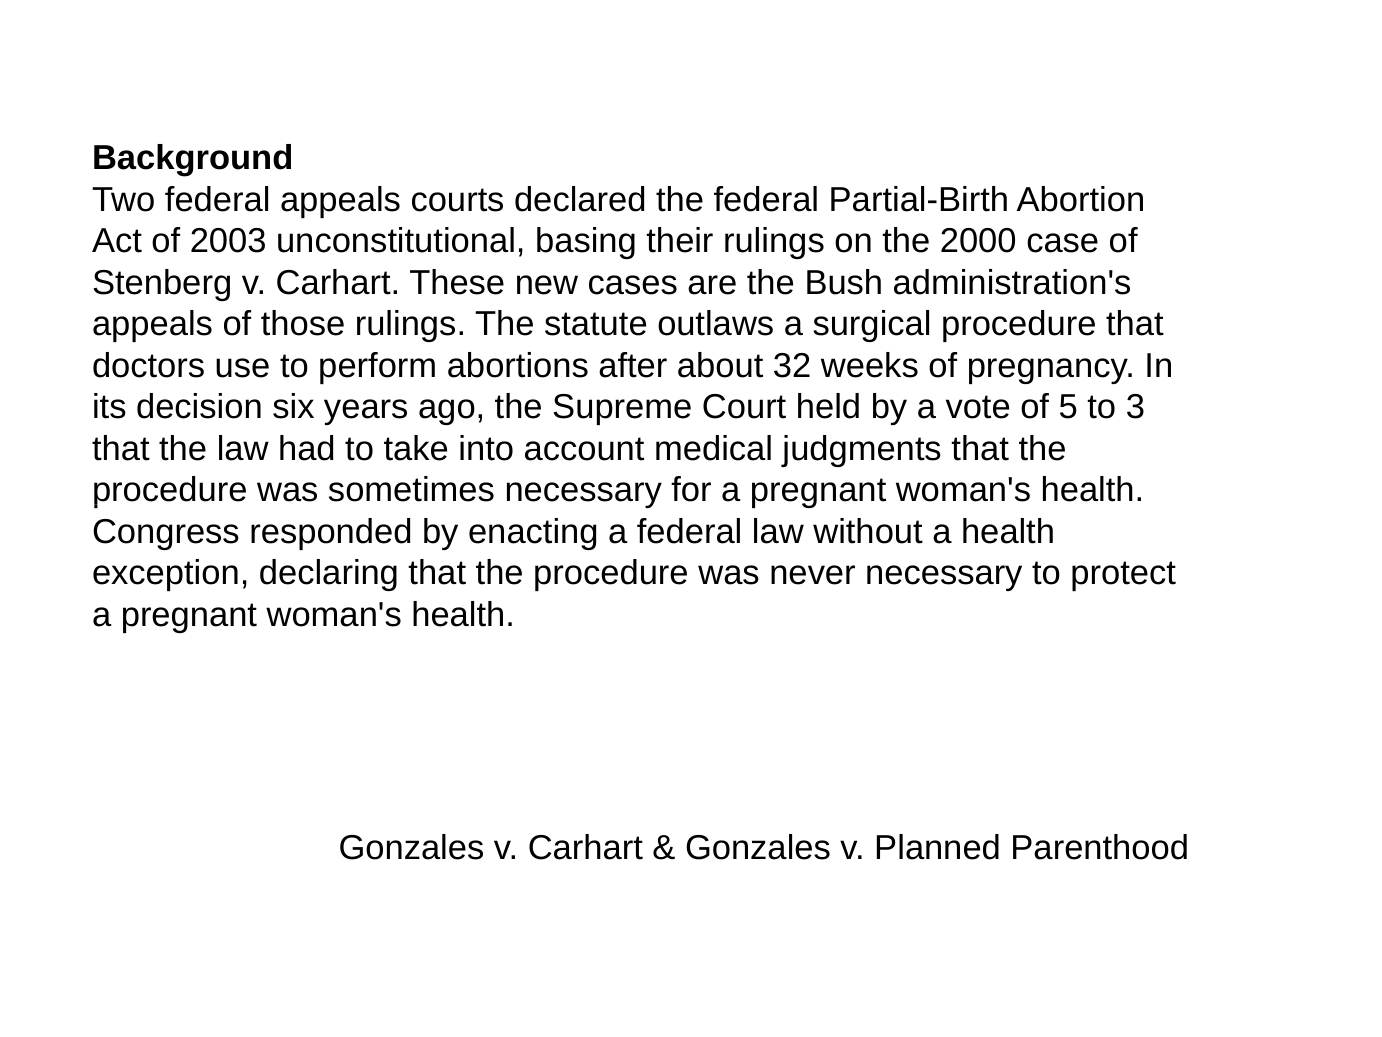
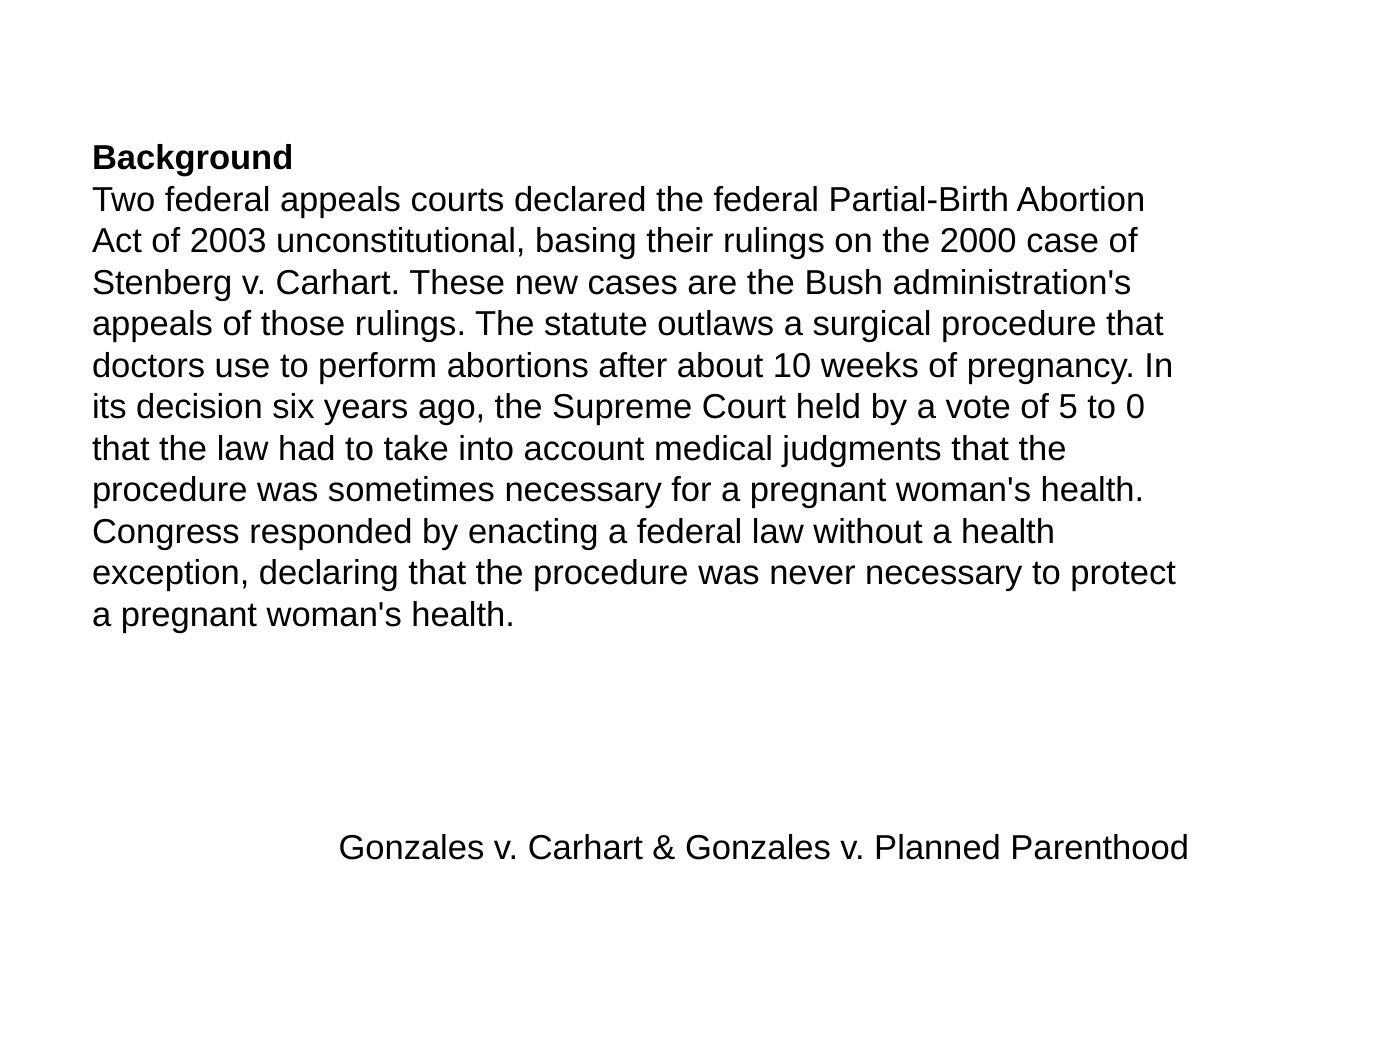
32: 32 -> 10 (792, 366)
3: 3 -> 0 (1135, 407)
